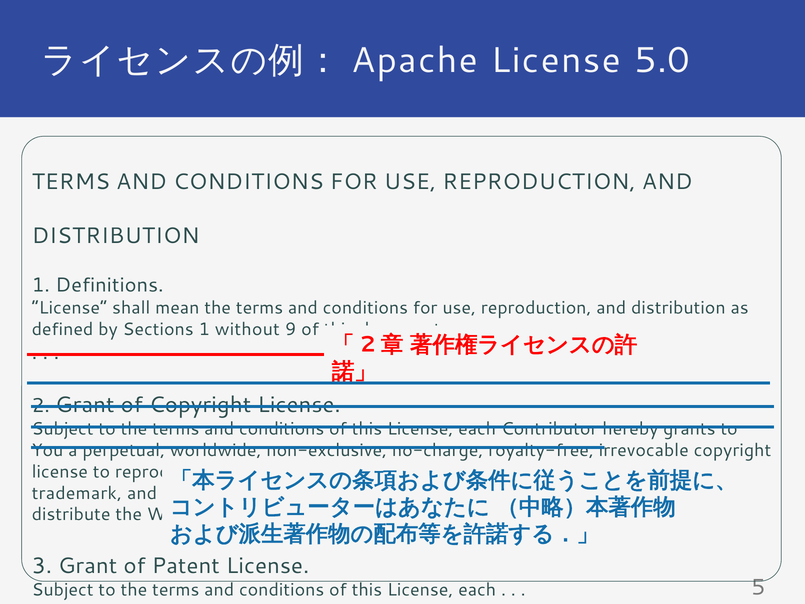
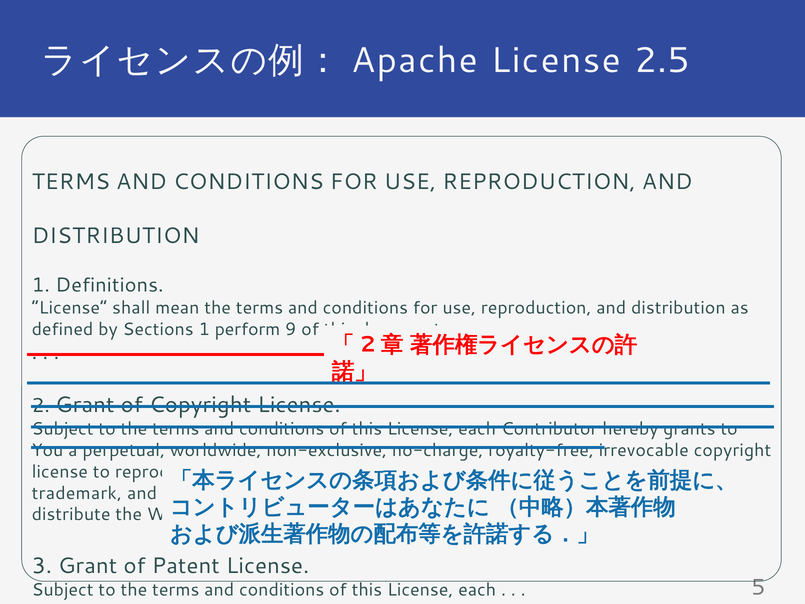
5.0: 5.0 -> 2.5 (662, 60)
1 without: without -> perform (247, 329)
